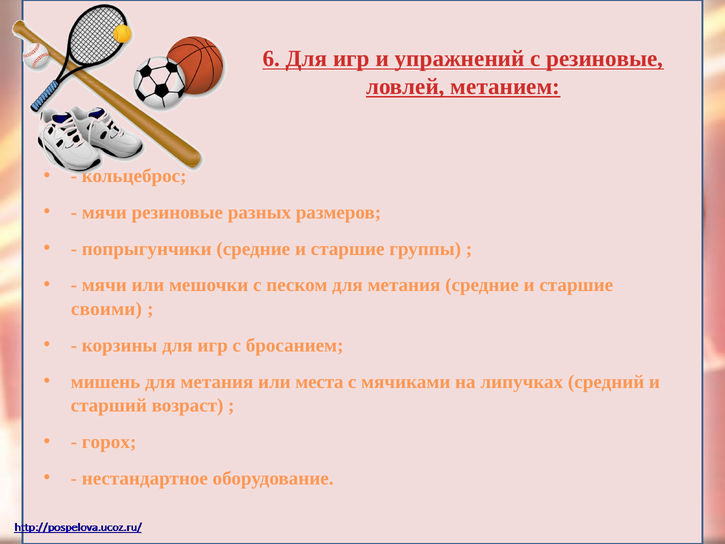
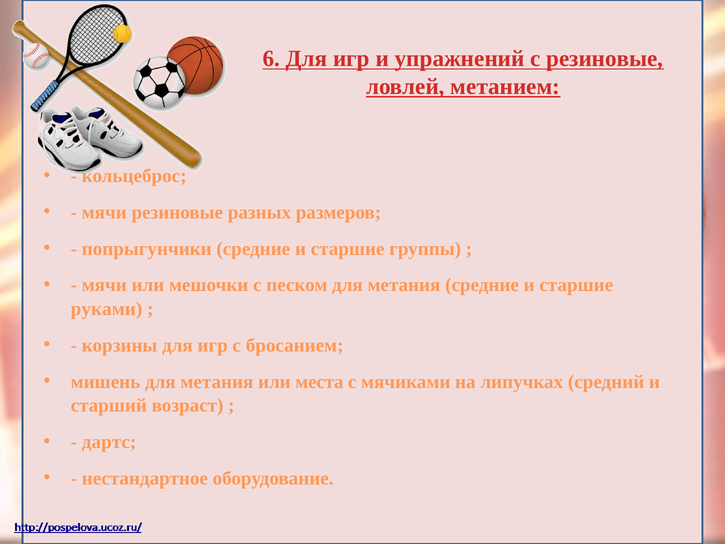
своими: своими -> руками (107, 309)
горох: горох -> дартс (109, 442)
